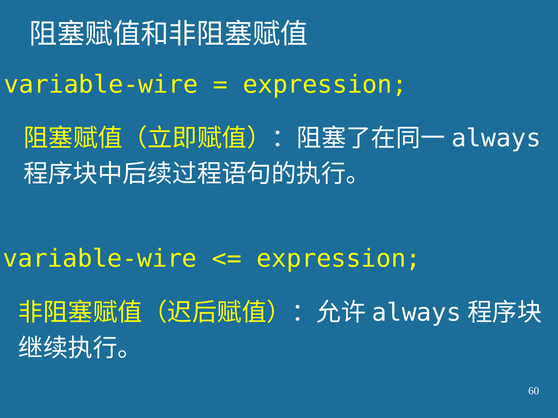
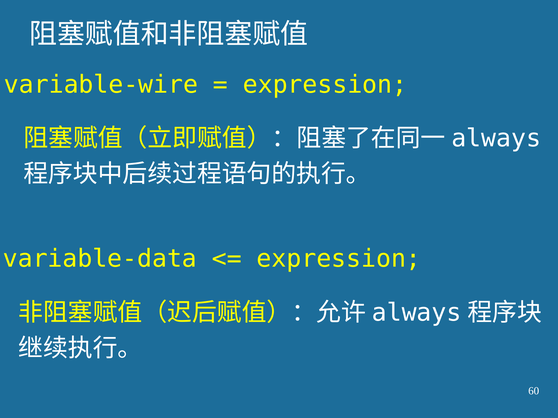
variable-wire: variable-wire -> variable-data (100, 259)
